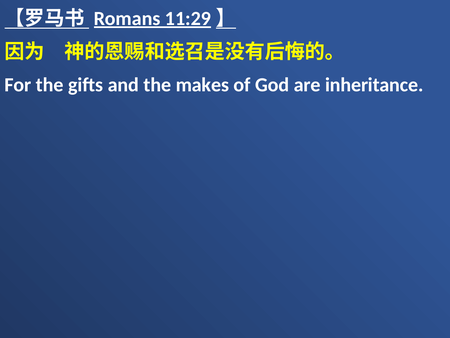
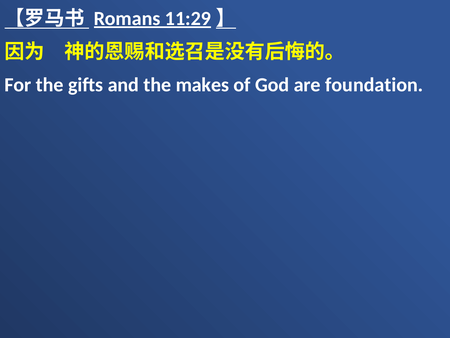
inheritance: inheritance -> foundation (374, 85)
